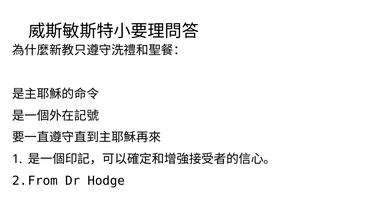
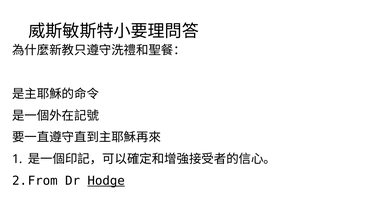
Hodge underline: none -> present (106, 181)
